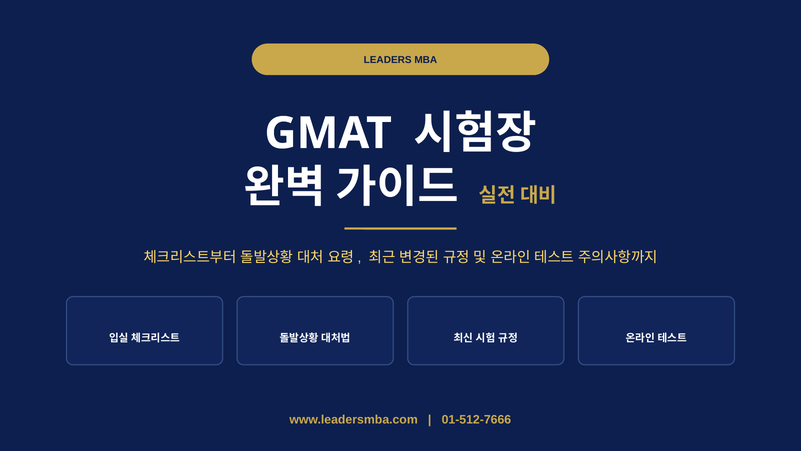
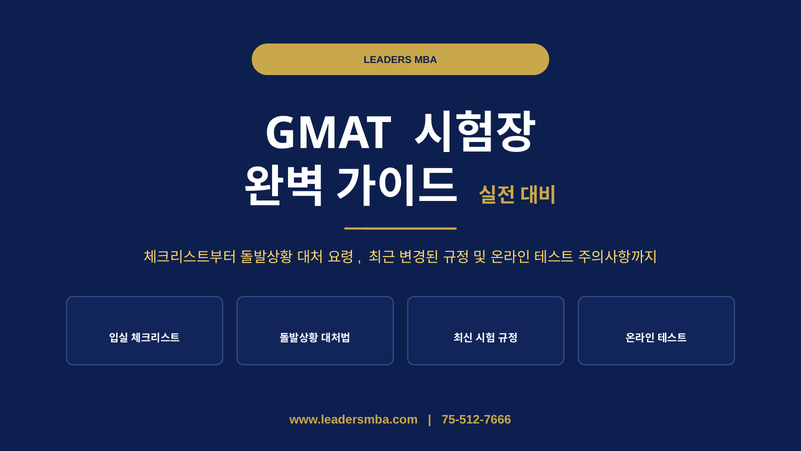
01-512-7666: 01-512-7666 -> 75-512-7666 (476, 419)
